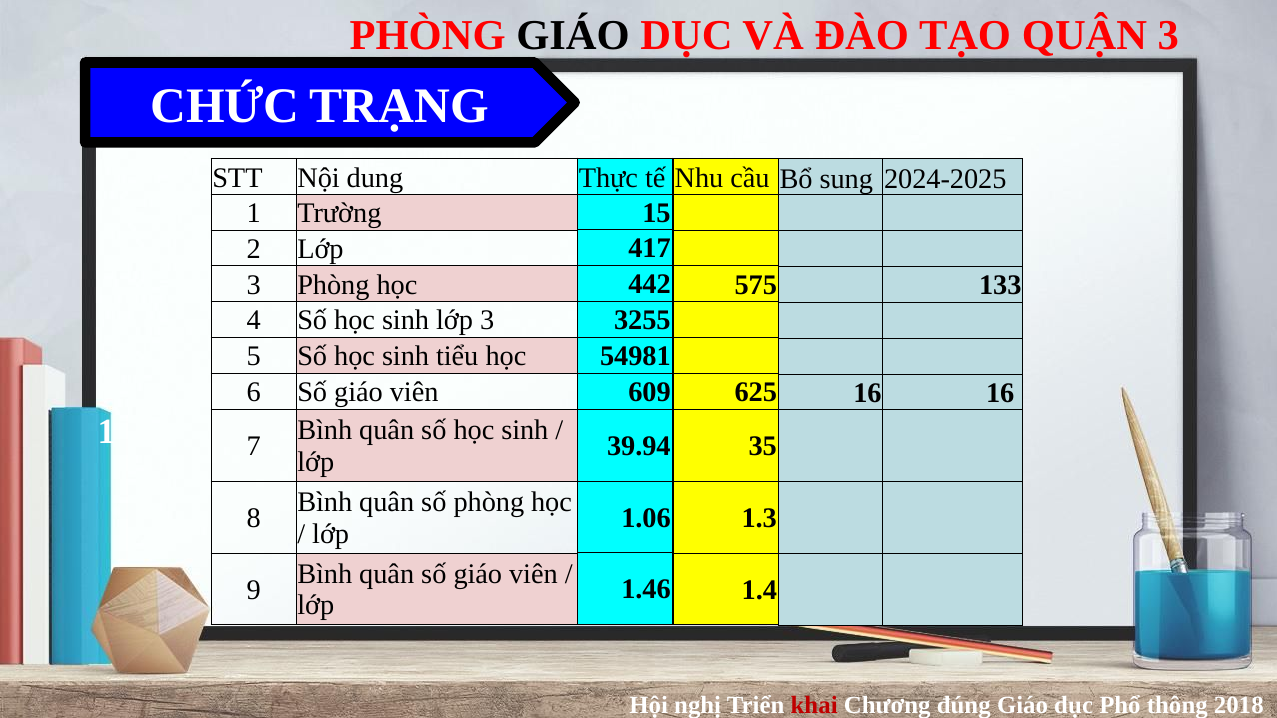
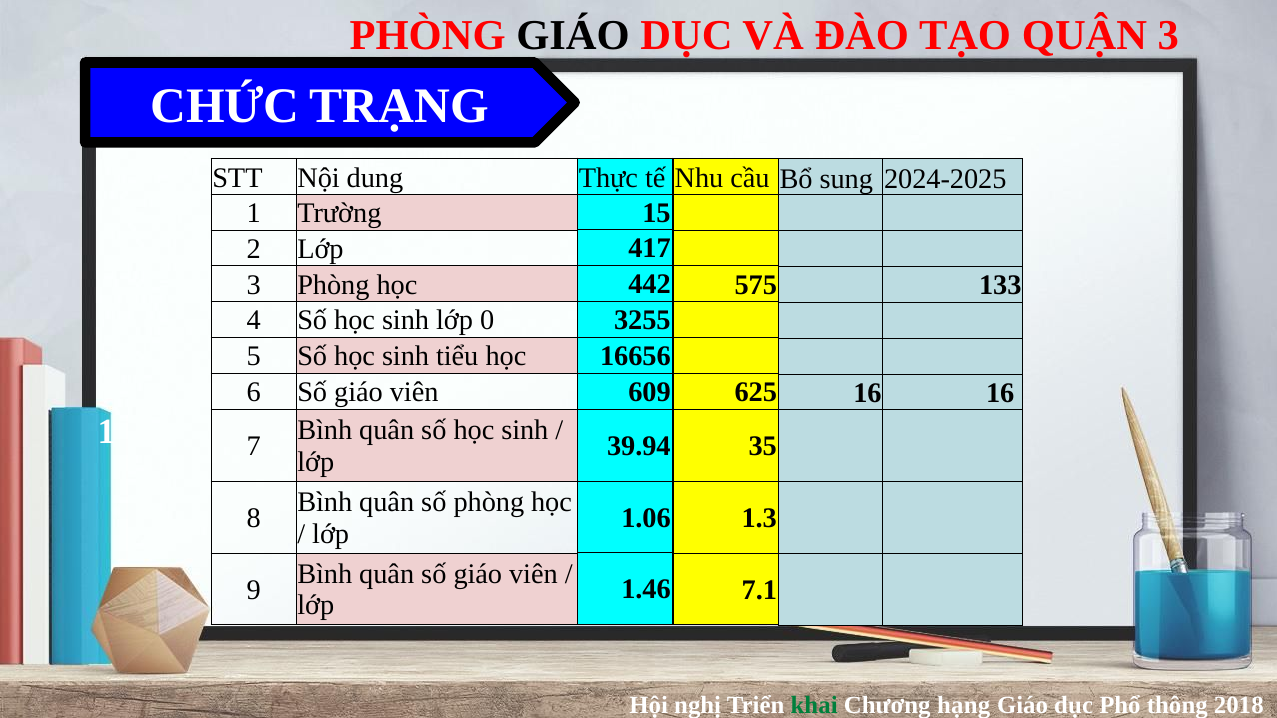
sinh lớp 3: 3 -> 0 (487, 321)
54981: 54981 -> 16656 (635, 356)
1.4: 1.4 -> 7.1 (759, 590)
khai colour: red -> green (814, 706)
đúng: đúng -> hạng (964, 706)
